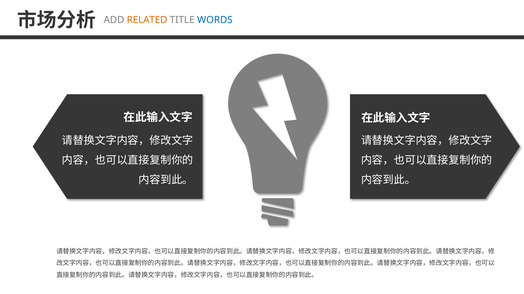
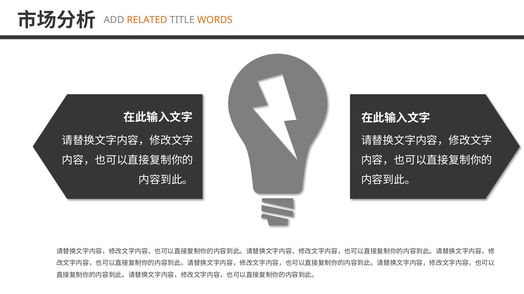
WORDS colour: blue -> orange (215, 20)
